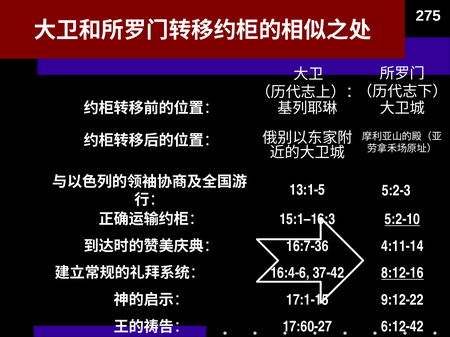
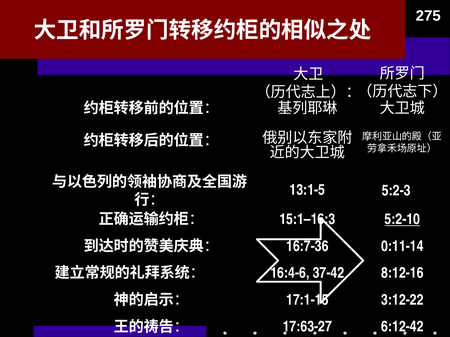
4:11-14: 4:11-14 -> 0:11-14 (402, 246)
8:12-16 underline: present -> none (402, 273)
9:12-22: 9:12-22 -> 3:12-22 (402, 300)
17:60-27: 17:60-27 -> 17:63-27 (307, 327)
